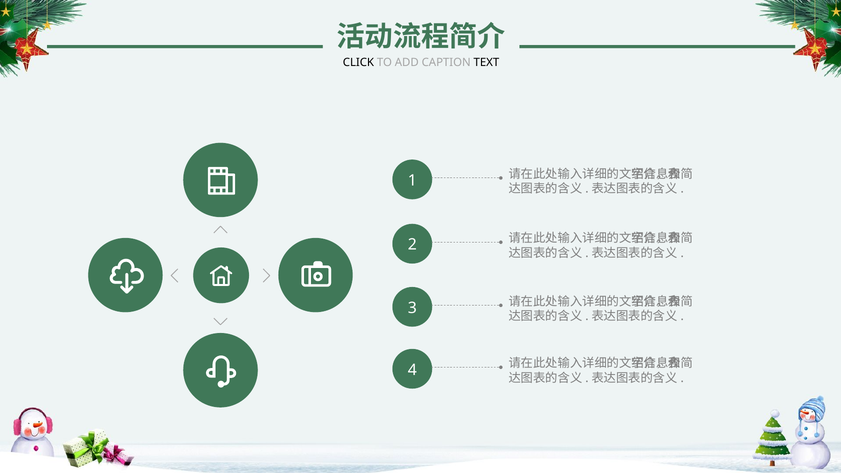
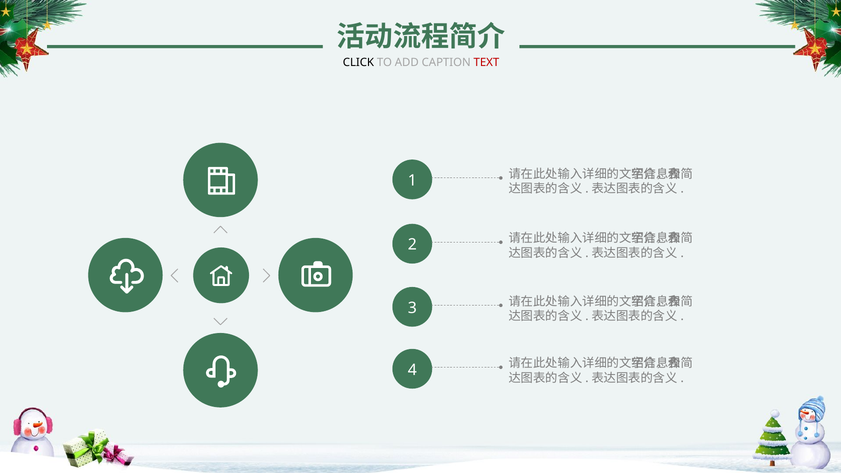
TEXT colour: black -> red (486, 62)
